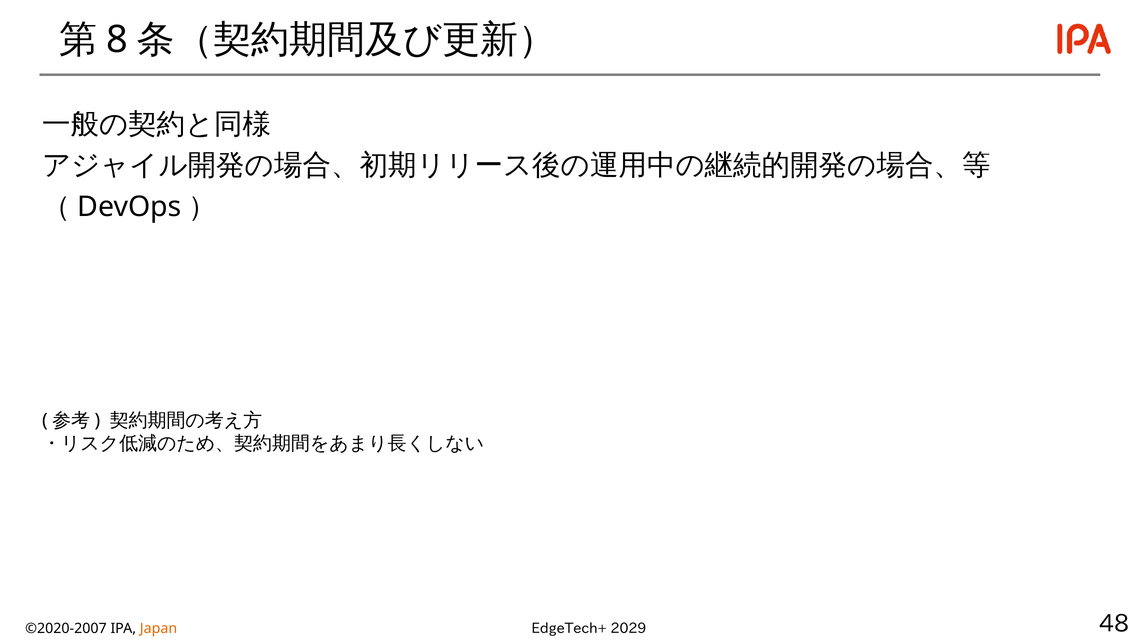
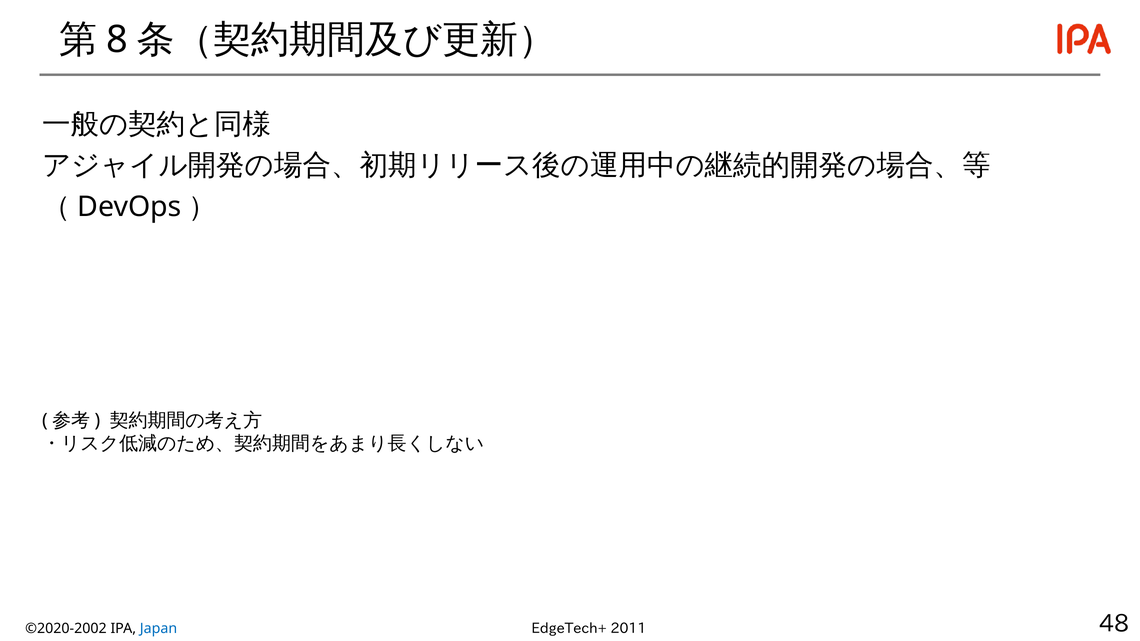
2029: 2029 -> 2011 (628, 629)
©2020-2007: ©2020-2007 -> ©2020-2002 (66, 629)
Japan colour: orange -> blue (159, 629)
